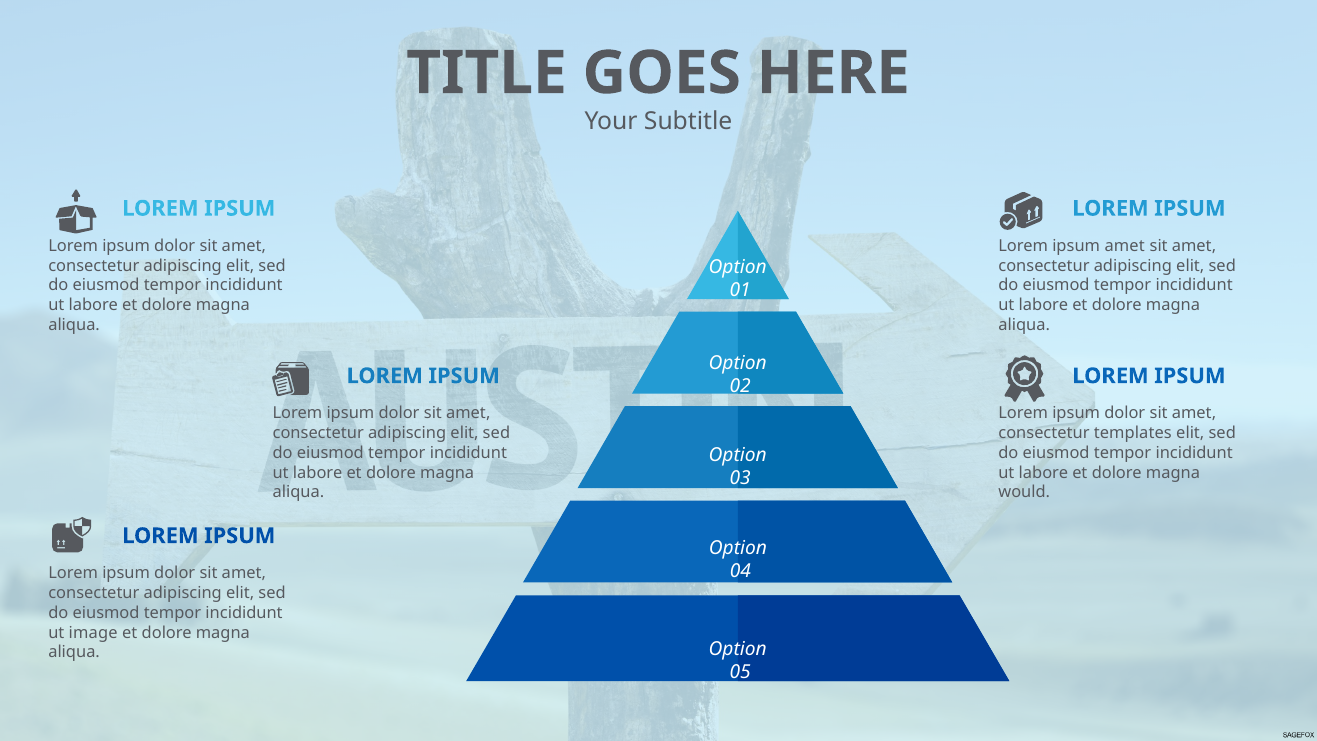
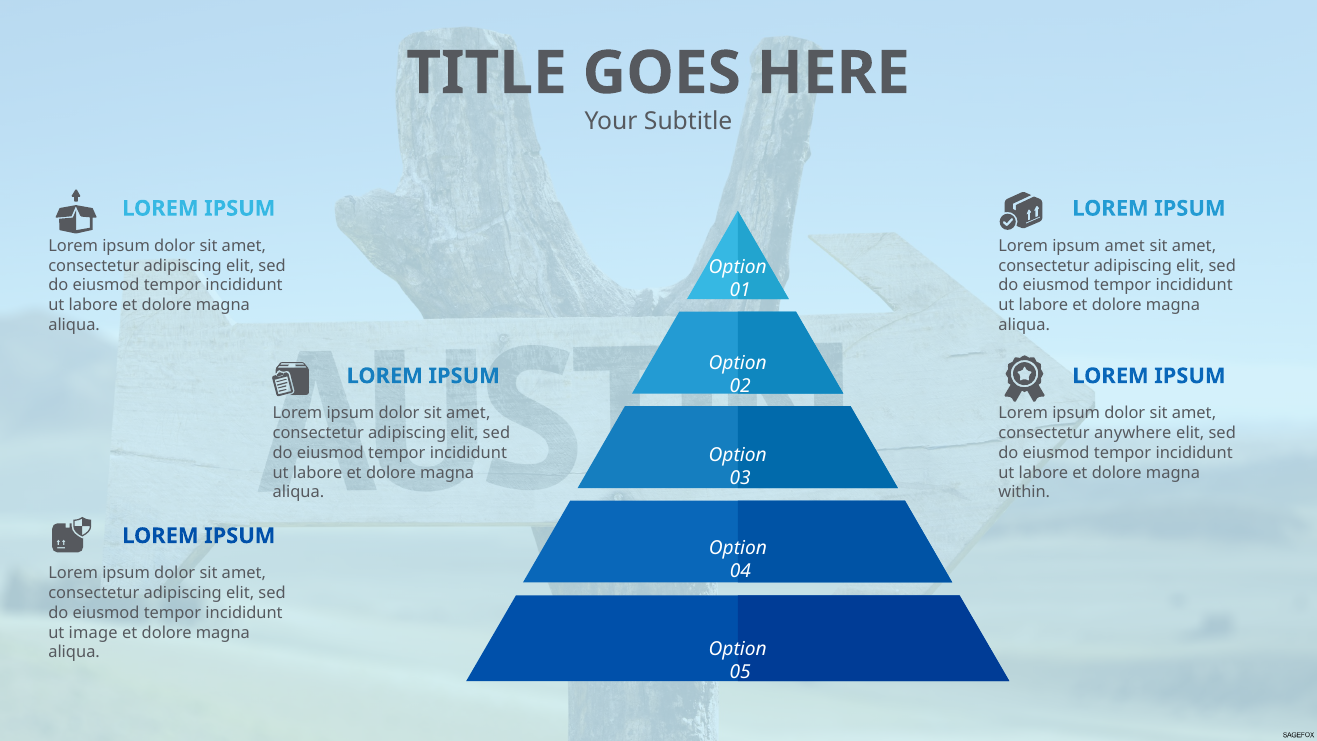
templates: templates -> anywhere (1133, 433)
would: would -> within (1024, 492)
